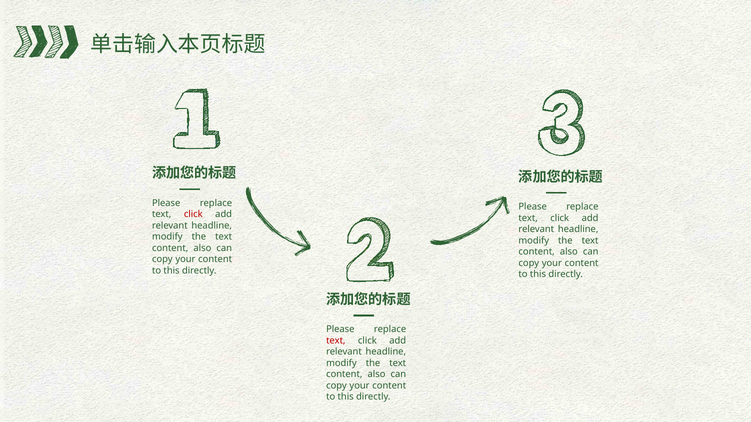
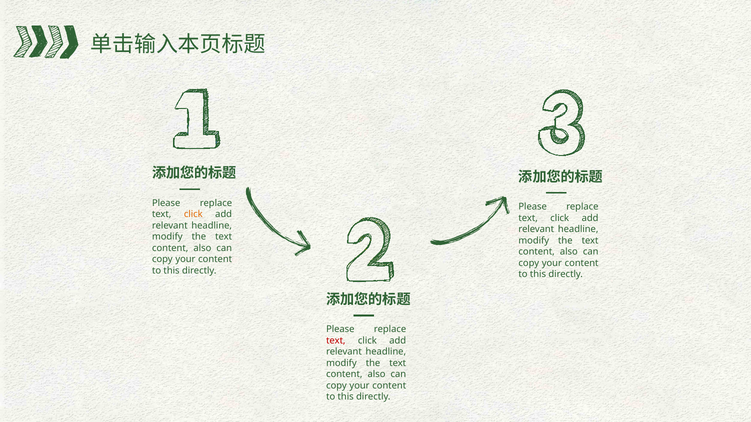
click colour: red -> orange (193, 215)
